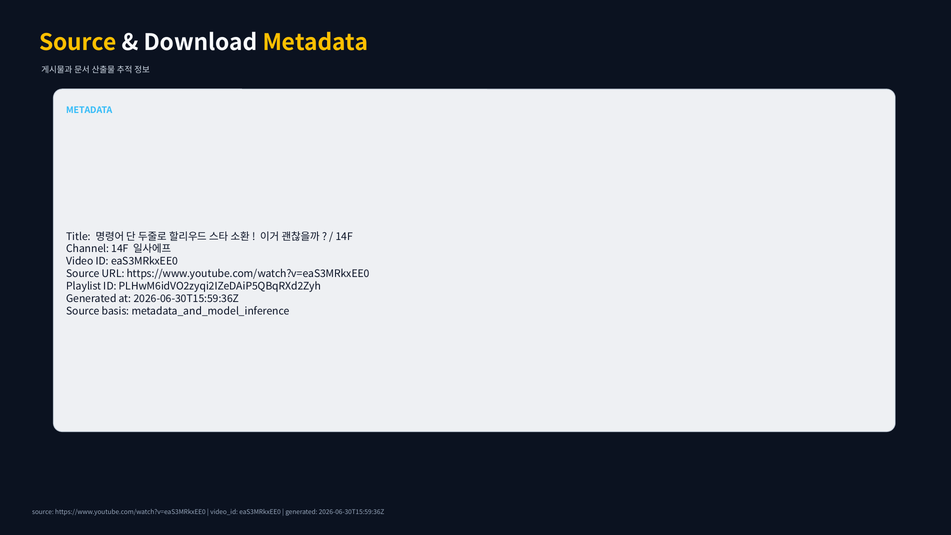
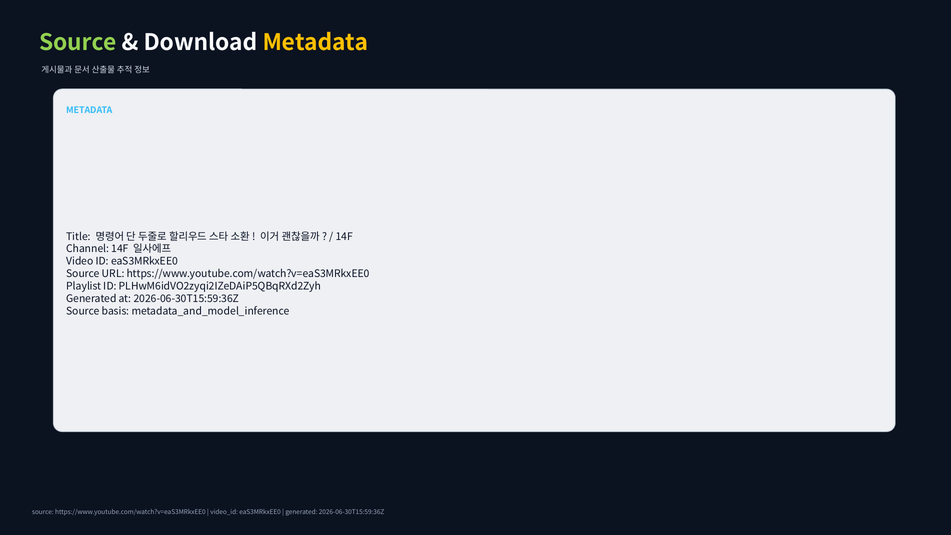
Source colour: yellow -> light green (78, 43)
